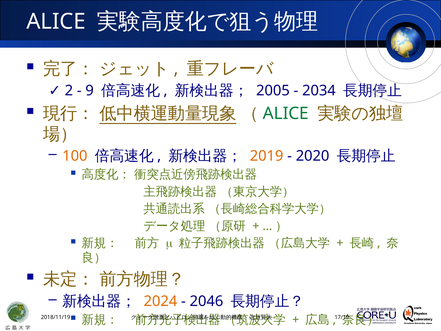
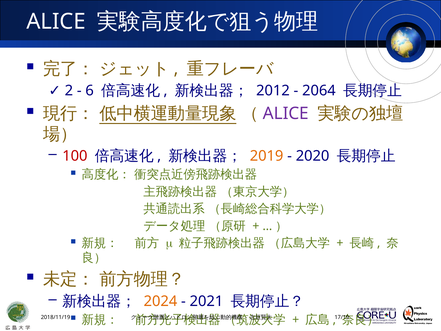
9: 9 -> 6 (90, 91)
2005: 2005 -> 2012 (273, 91)
2034: 2034 -> 2064 (319, 91)
ALICE colour: green -> purple (286, 113)
100 colour: orange -> red (75, 156)
2046: 2046 -> 2021 (206, 301)
